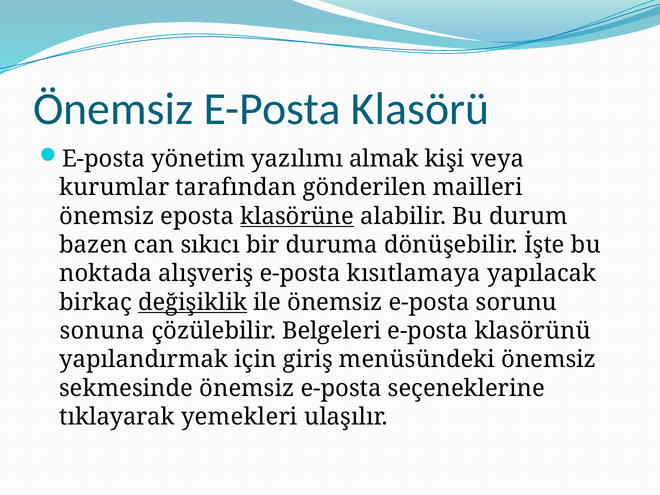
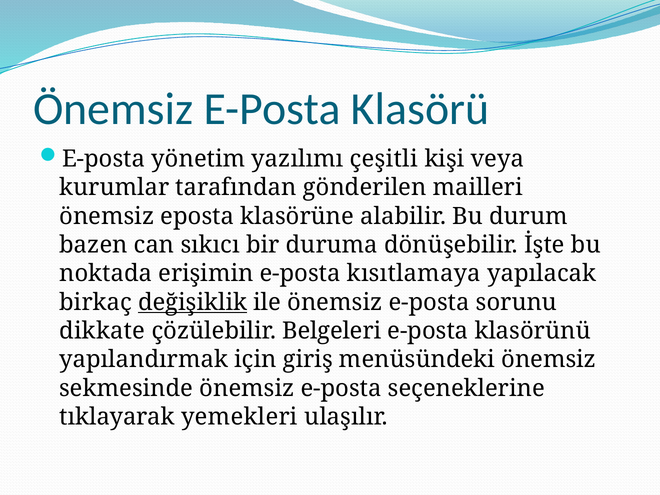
almak: almak -> çeşitli (384, 159)
klasörüne underline: present -> none (297, 216)
alışveriş: alışveriş -> erişimin (206, 274)
sonuna: sonuna -> dikkate (102, 331)
